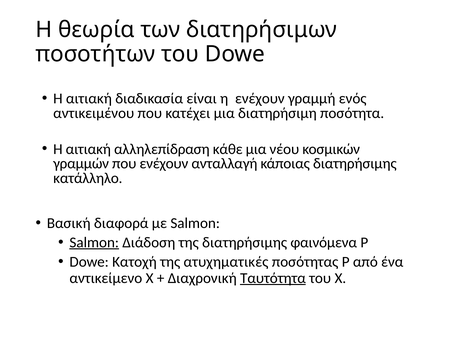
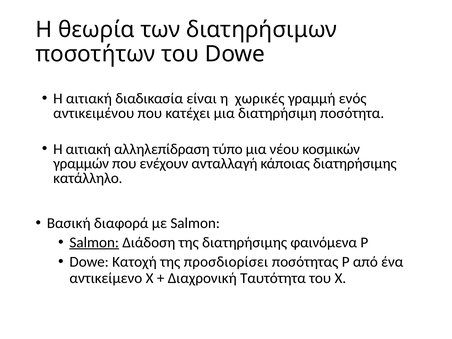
η ενέχουν: ενέχουν -> χωρικές (260, 99)
κάθε: κάθε -> τύπο (228, 149)
ατυχηματικές: ατυχηματικές -> προσδιορίσει (226, 262)
Ταυτότητα underline: present -> none (273, 278)
